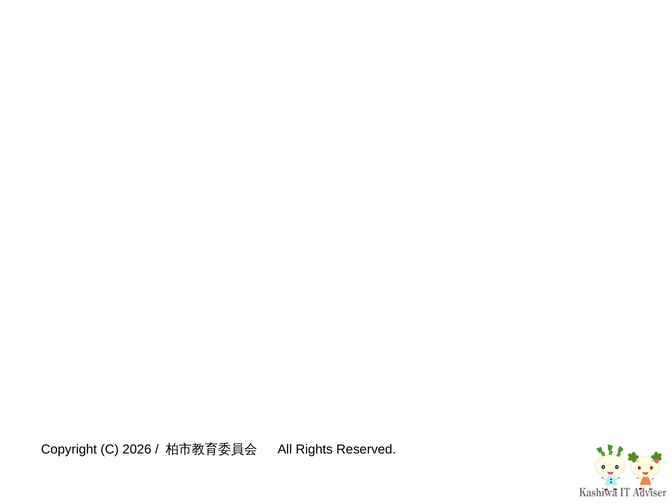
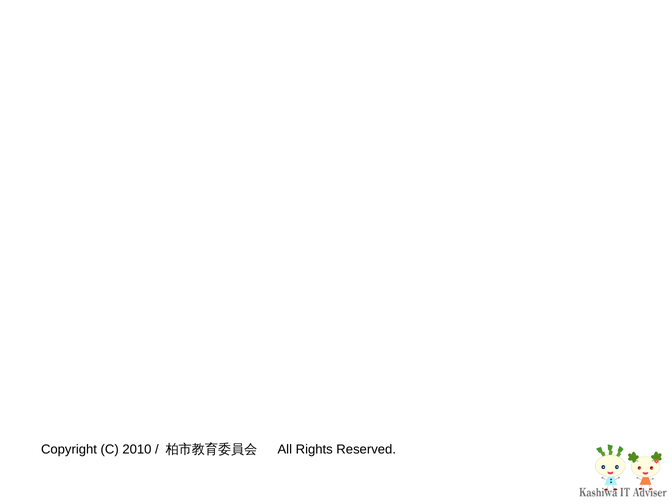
2026: 2026 -> 2010 (137, 449)
